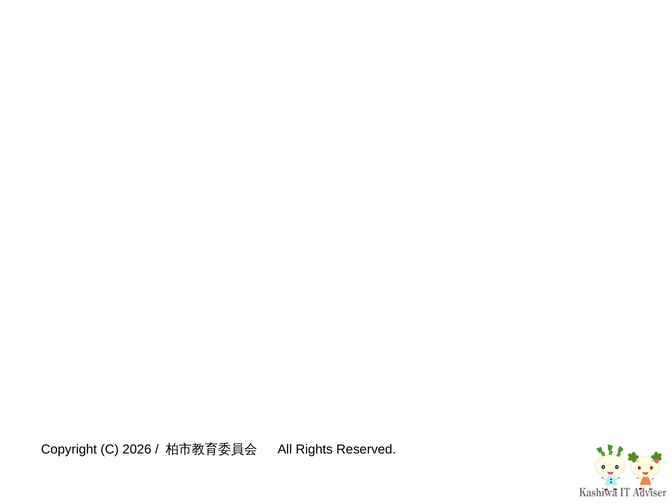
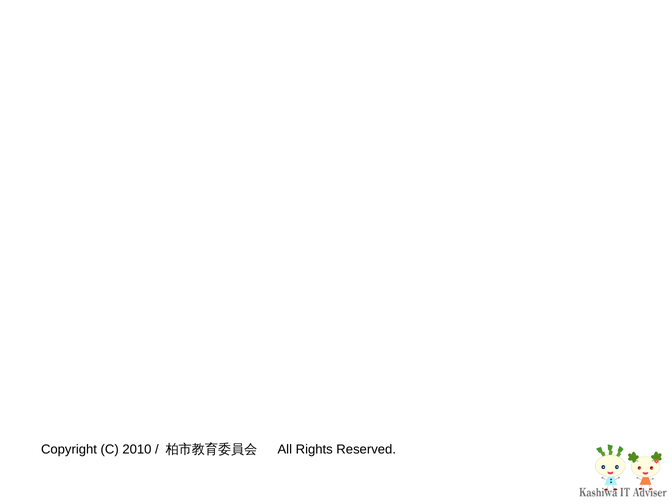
2026: 2026 -> 2010 (137, 449)
